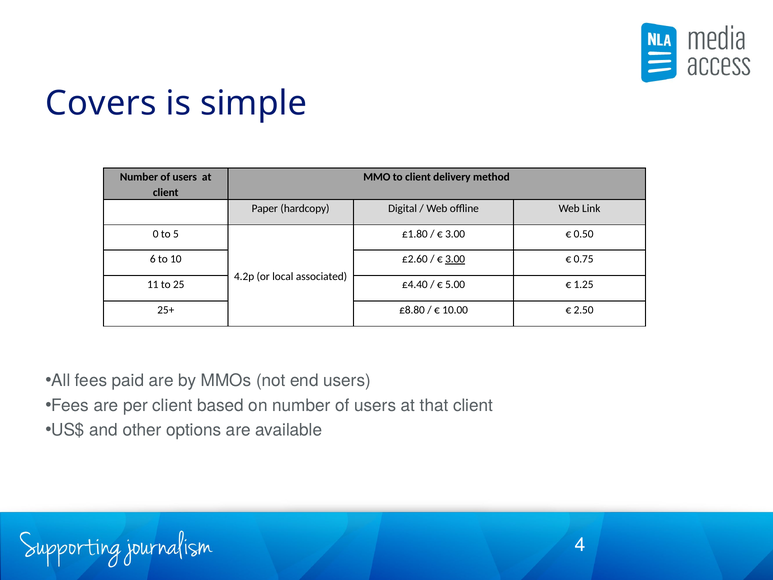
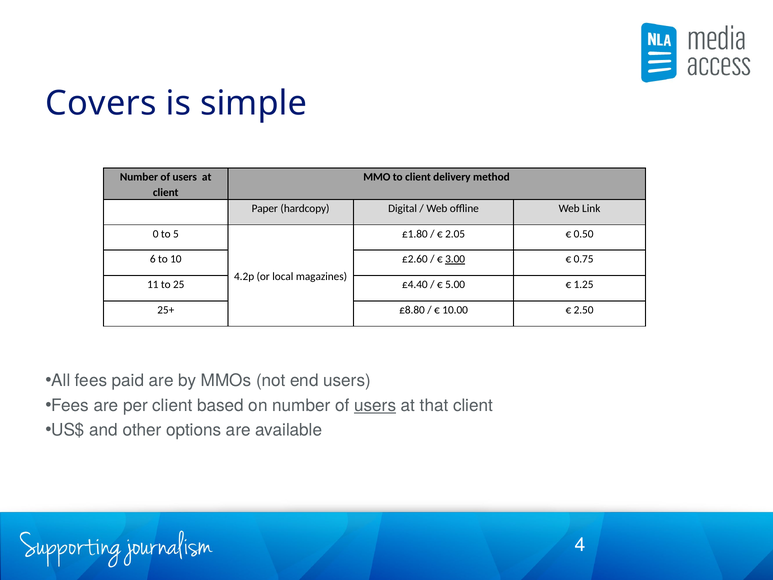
3.00: 3.00 -> 2.05 (455, 234)
associated: associated -> magazines (322, 277)
users underline: none -> present (375, 405)
